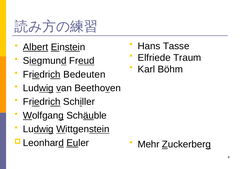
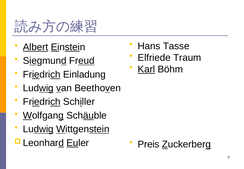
Karl underline: none -> present (146, 69)
Bedeuten: Bedeuten -> Einladung (84, 74)
Mehr: Mehr -> Preis (149, 144)
